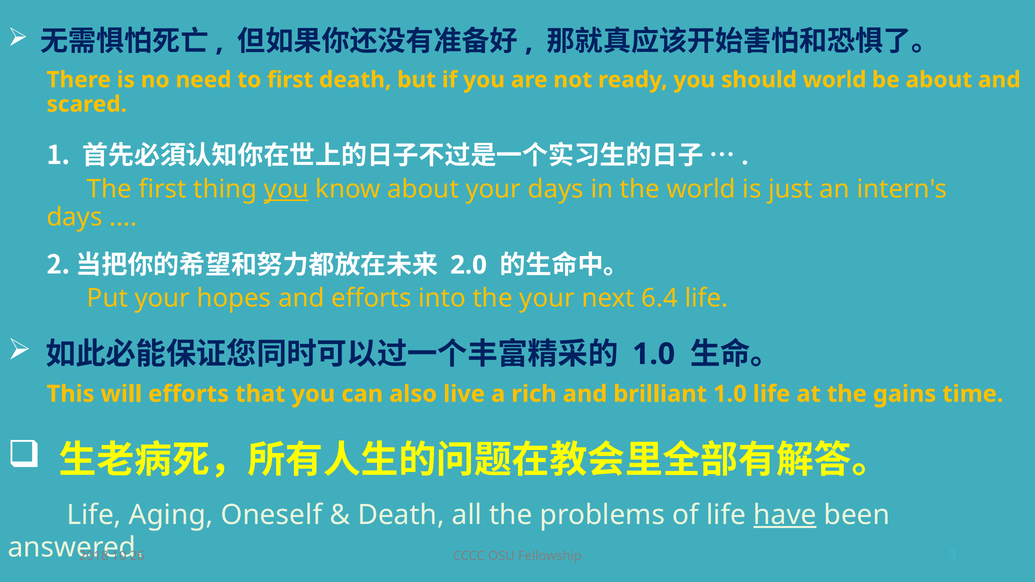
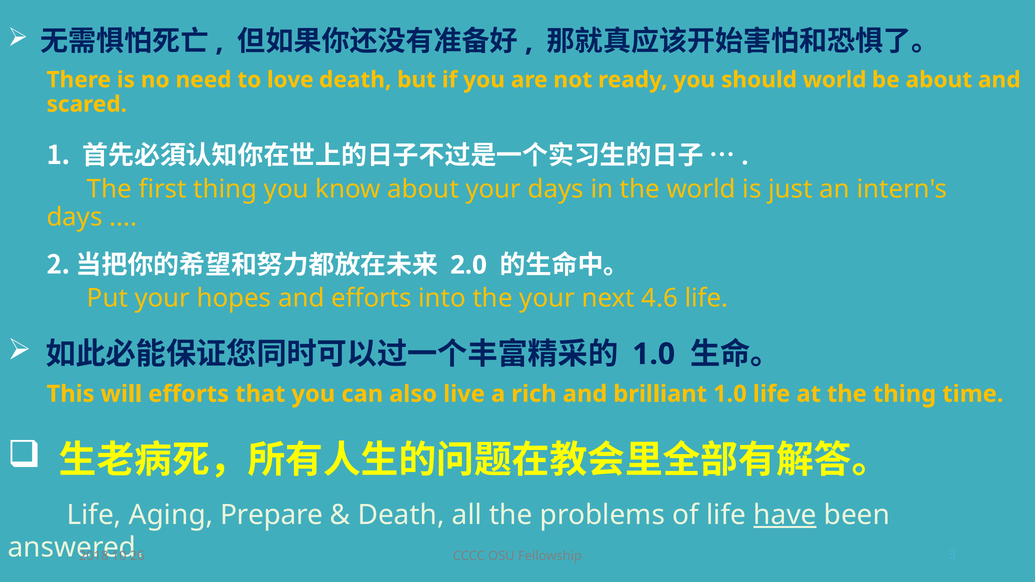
to first: first -> love (290, 80)
you underline: present -> none (286, 189)
6.4: 6.4 -> 4.6 (660, 298)
the gains: gains -> thing (905, 394)
Oneself: Oneself -> Prepare (272, 515)
